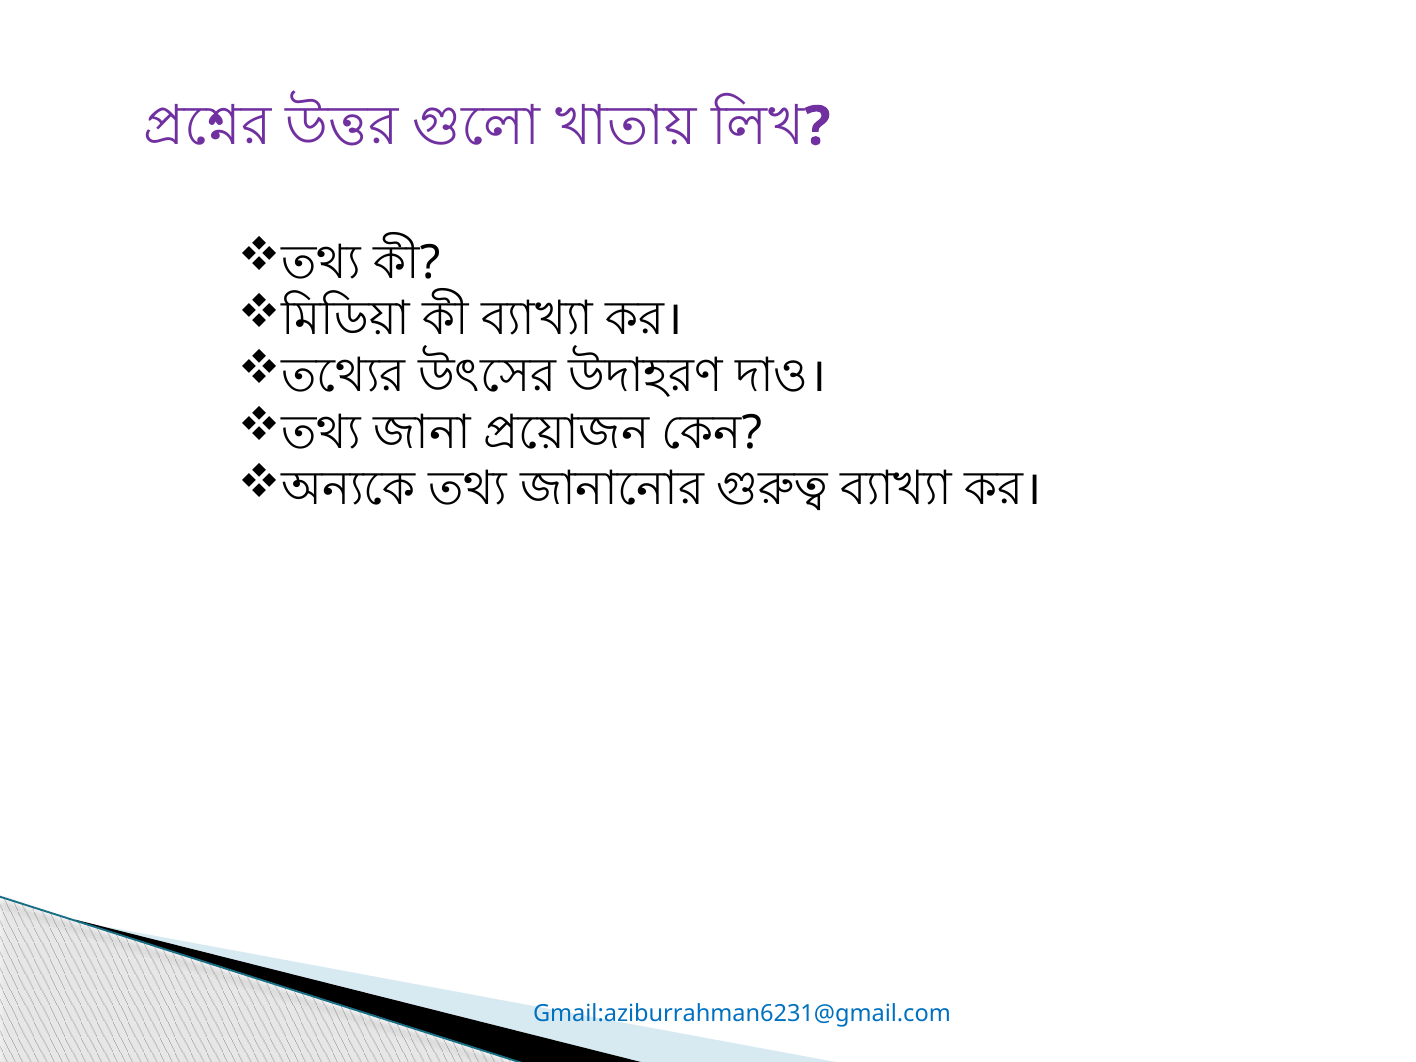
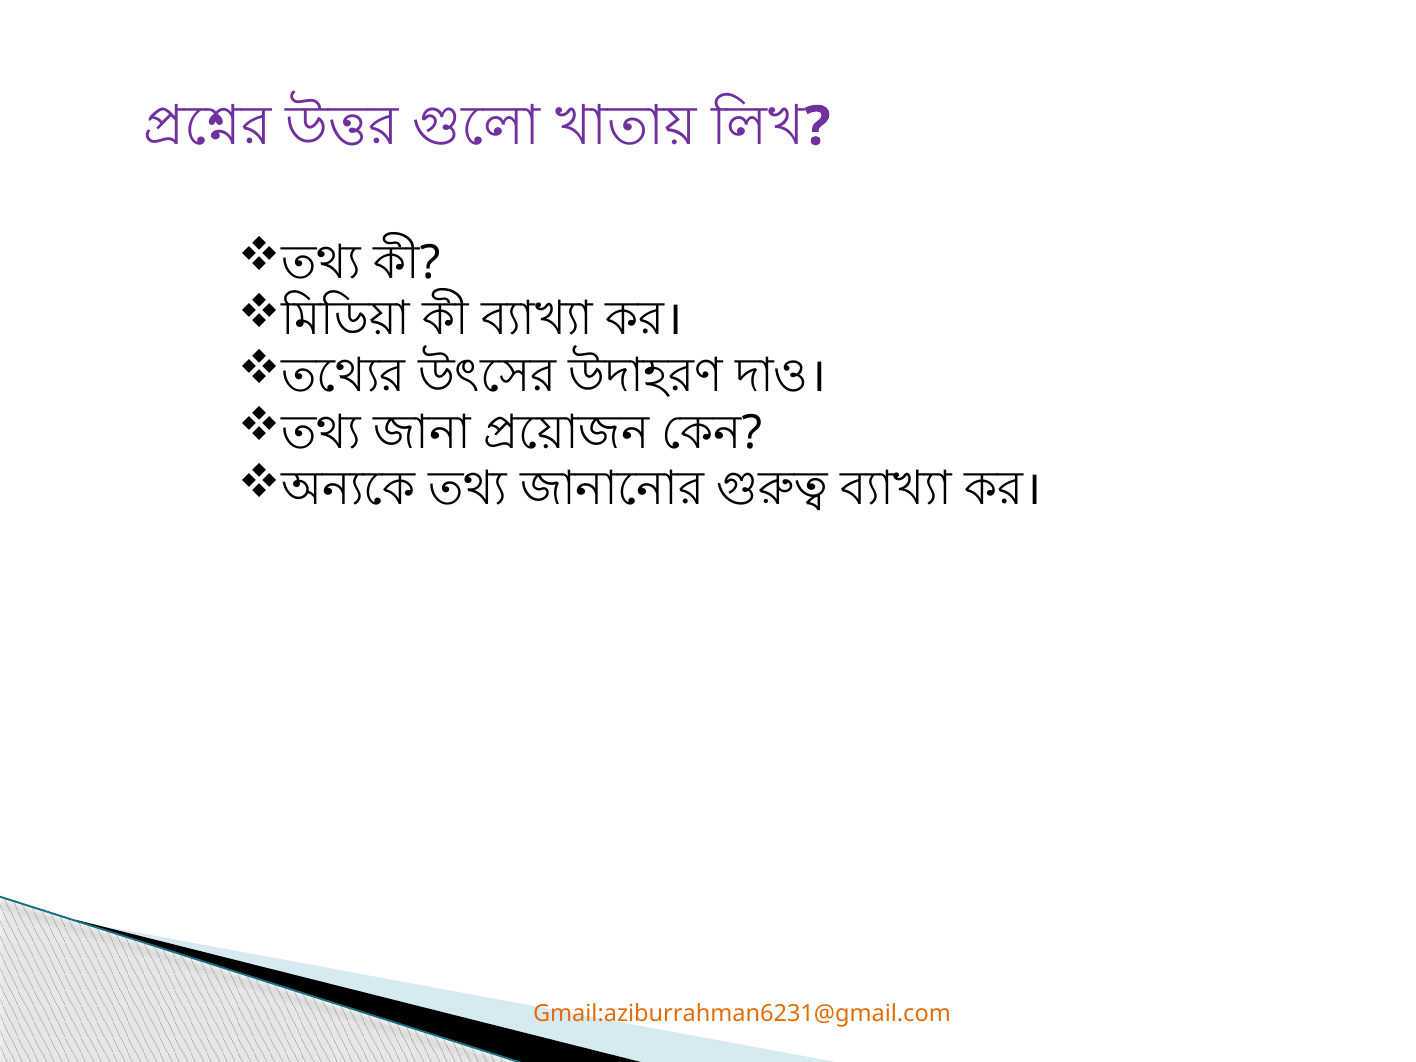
Gmail:aziburrahman6231@gmail.com colour: blue -> orange (742, 1014)
